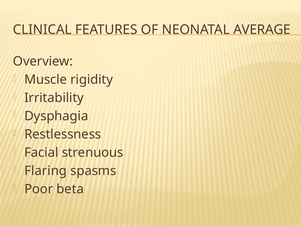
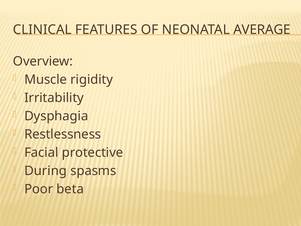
strenuous: strenuous -> protective (93, 153)
Flaring: Flaring -> During (46, 171)
